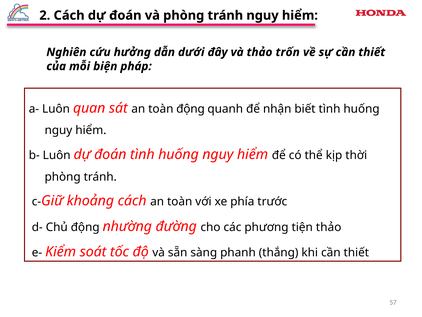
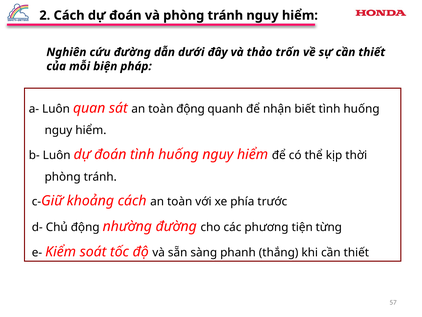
cứu hưởng: hưởng -> đường (132, 52)
tiện thảo: thảo -> từng (329, 227)
